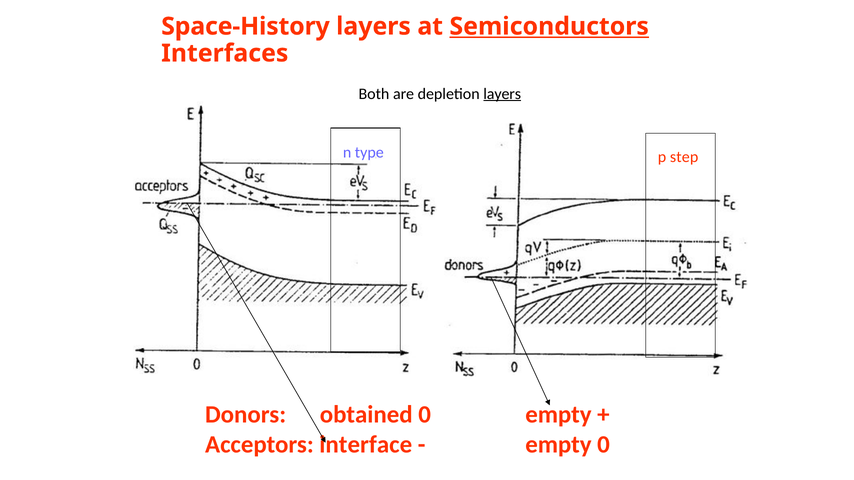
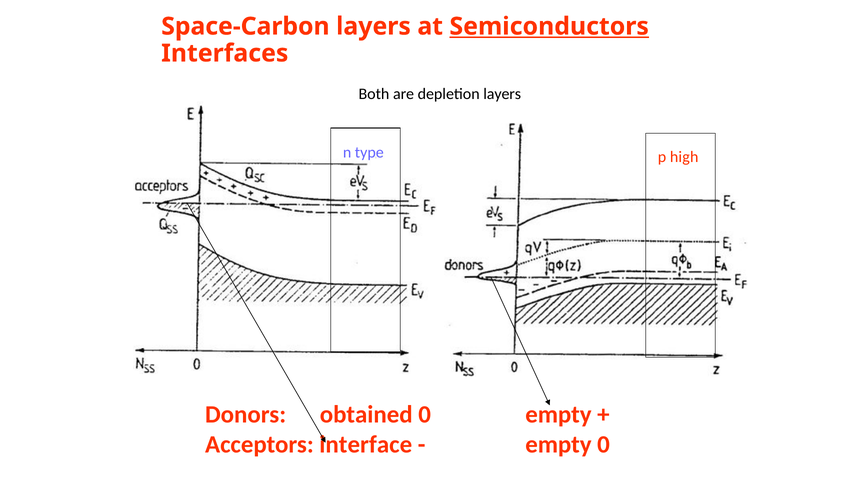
Space-History: Space-History -> Space-Carbon (245, 26)
layers underline: present -> none (502, 94)
step: step -> high (684, 157)
